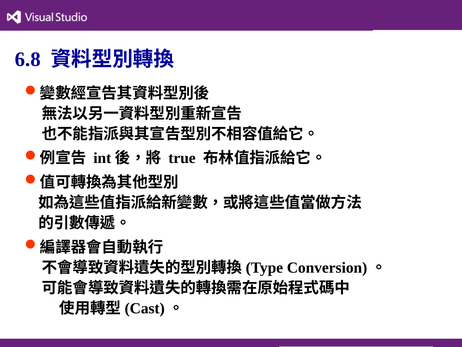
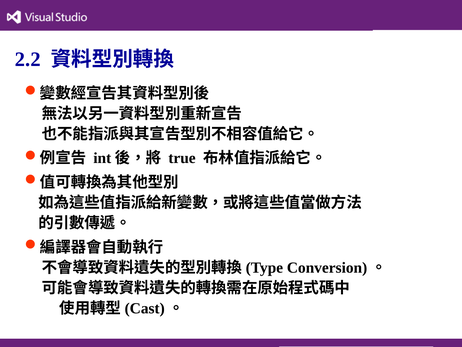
6.8: 6.8 -> 2.2 (28, 59)
